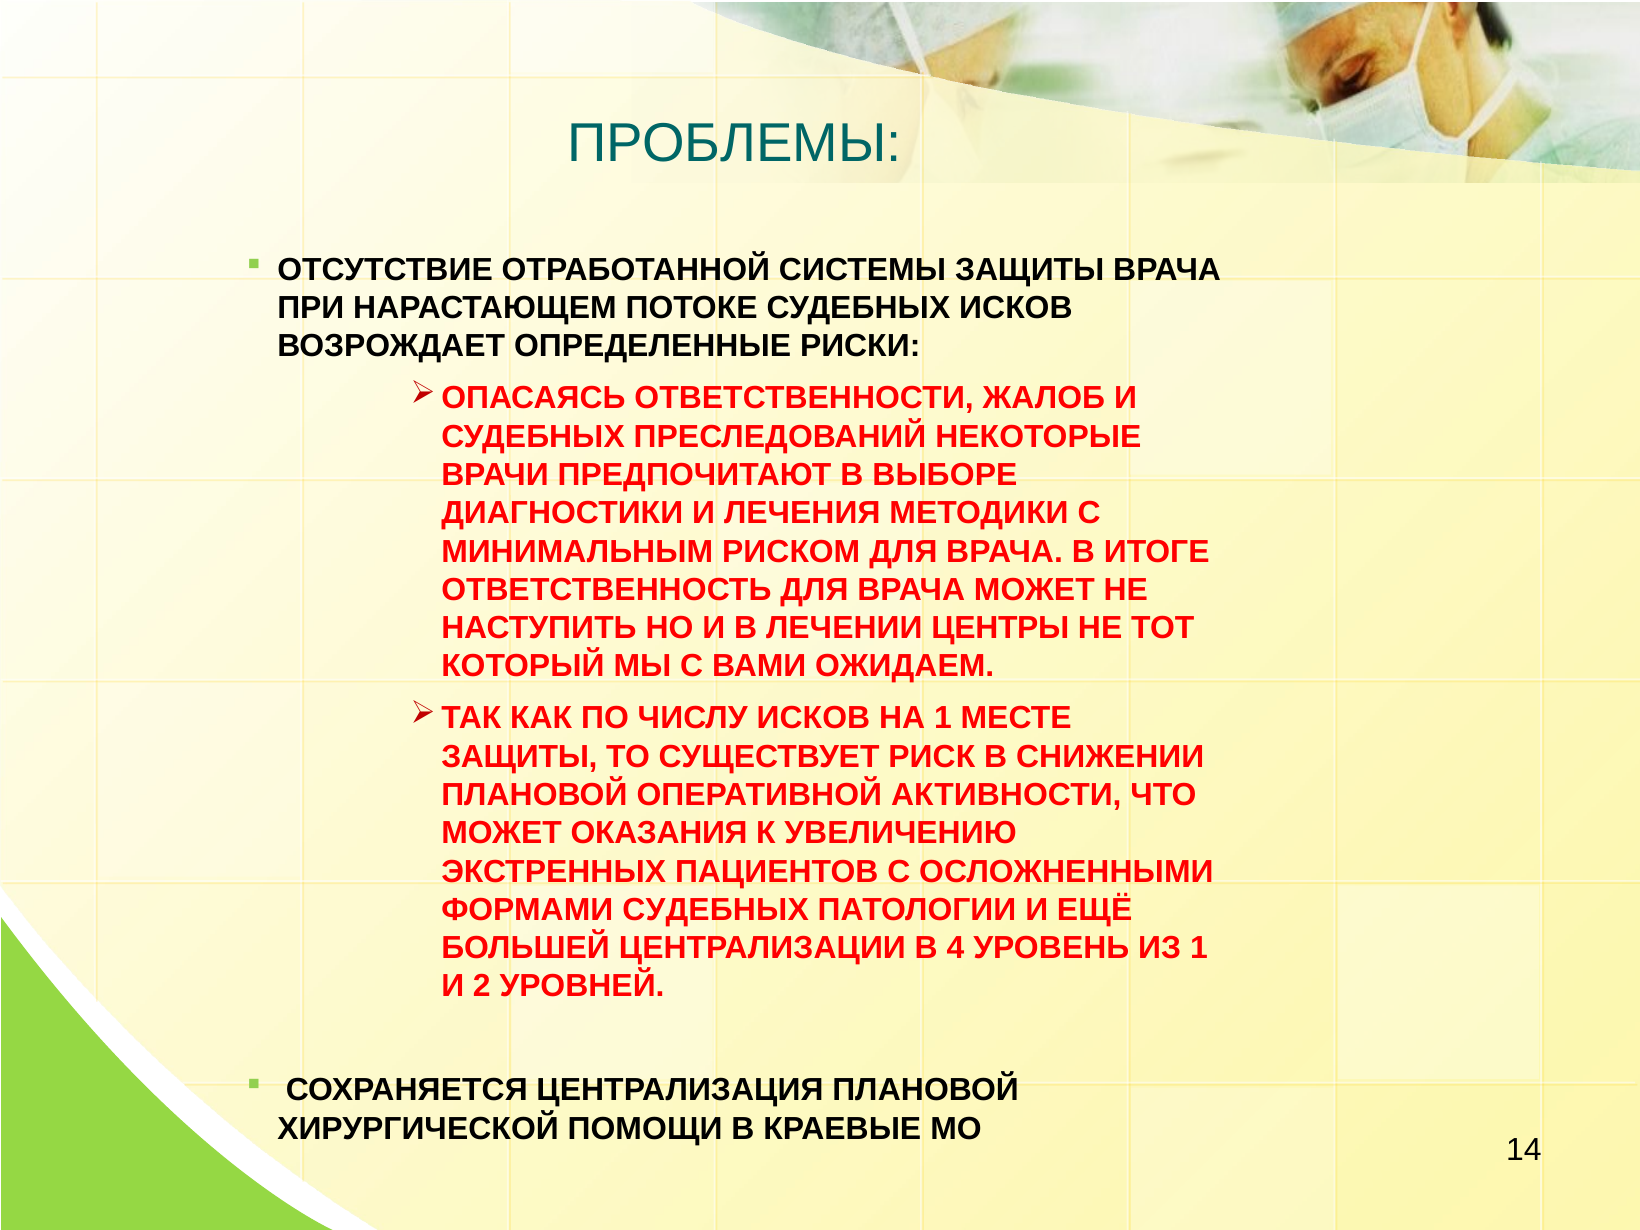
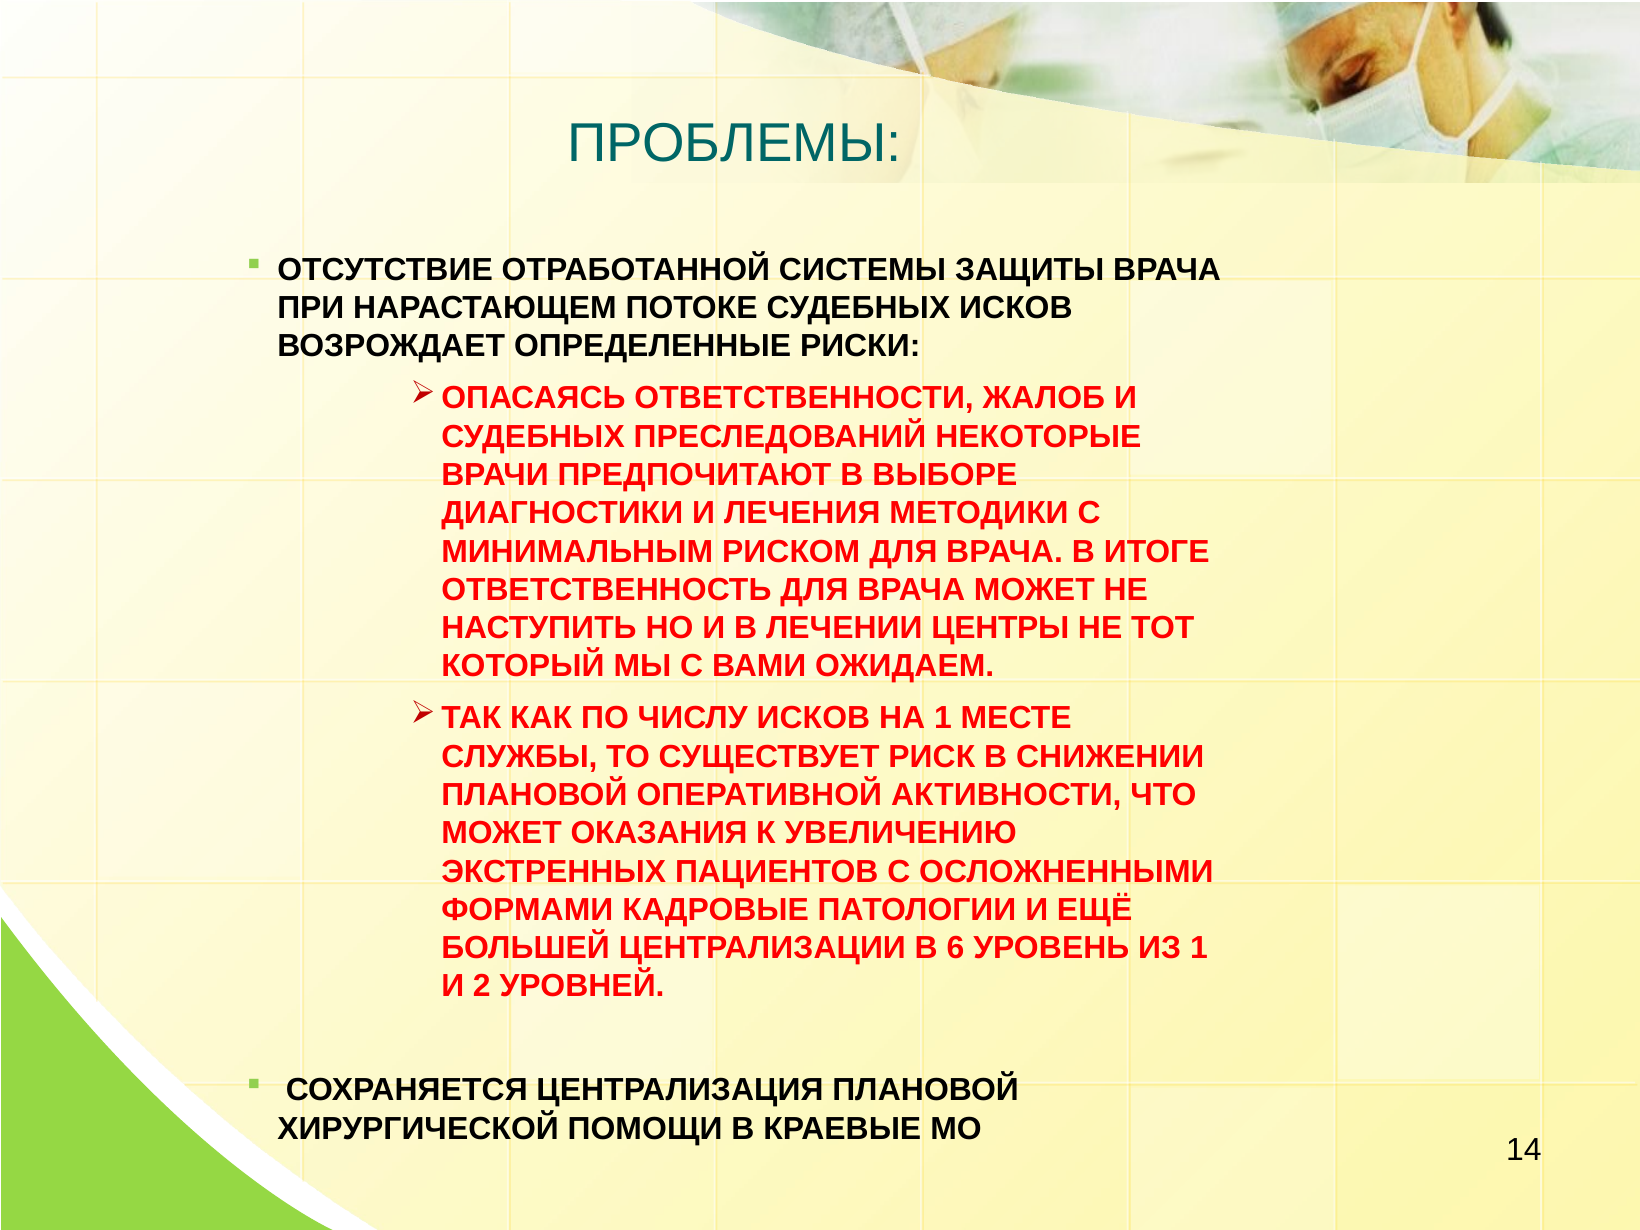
ЗАЩИТЫ: ЗАЩИТЫ -> СЛУЖБЫ (519, 757)
ФОРМАМИ СУДЕБНЫХ: СУДЕБНЫХ -> КАДРОВЫЕ (716, 910)
4: 4 -> 6 (955, 948)
